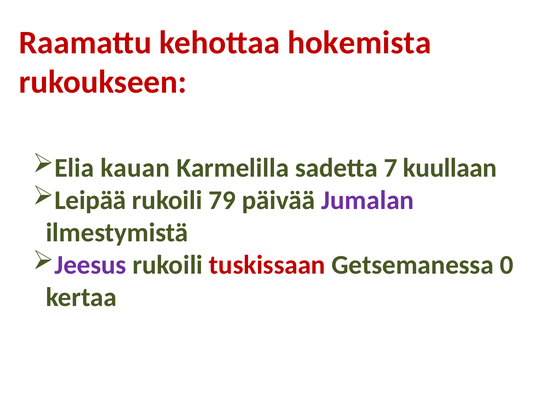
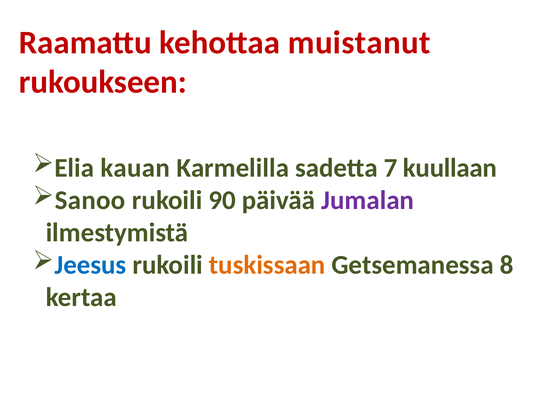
hokemista: hokemista -> muistanut (359, 43)
Leipää: Leipää -> Sanoo (90, 200)
79: 79 -> 90 (222, 200)
Jeesus colour: purple -> blue (90, 265)
tuskissaan colour: red -> orange (267, 265)
0: 0 -> 8 (507, 265)
